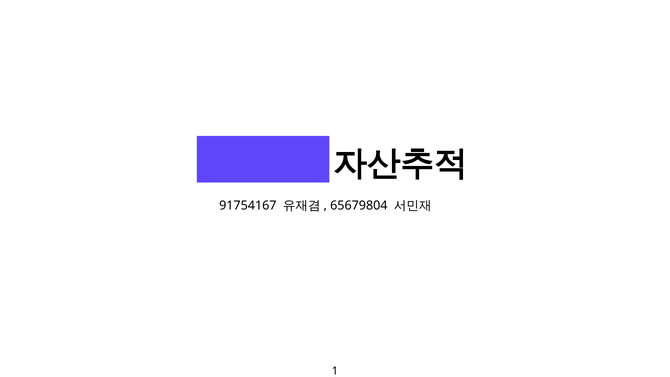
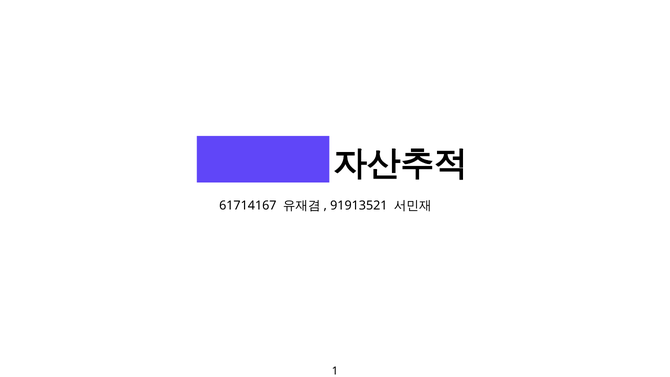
91754167: 91754167 -> 61714167 (248, 205)
65679804: 65679804 -> 91913521 (359, 205)
